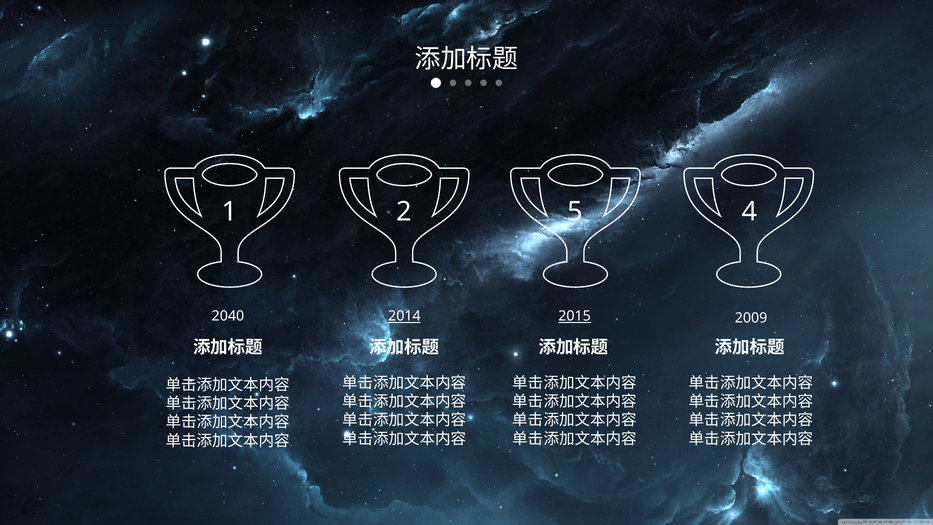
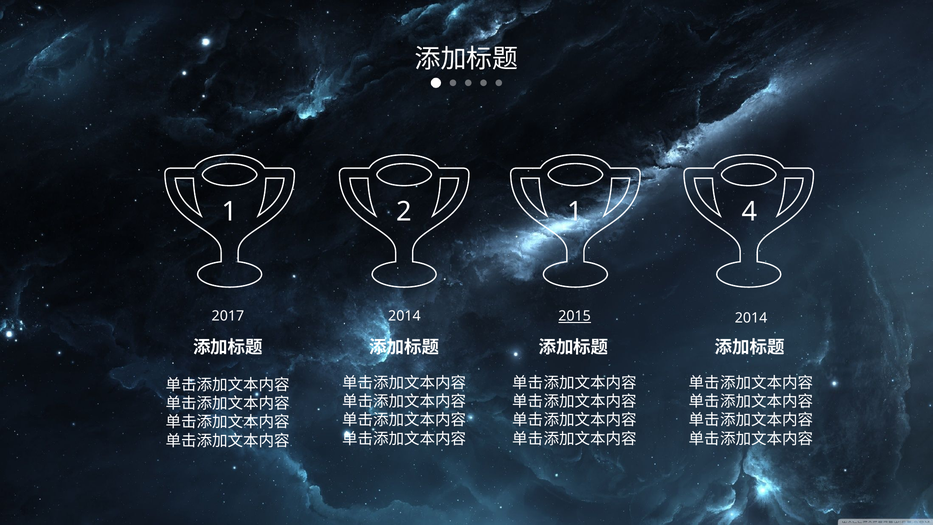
2 5: 5 -> 1 (575, 212)
2040: 2040 -> 2017 (228, 316)
2014 underline: present -> none (404, 316)
2009: 2009 -> 2014 (751, 318)
